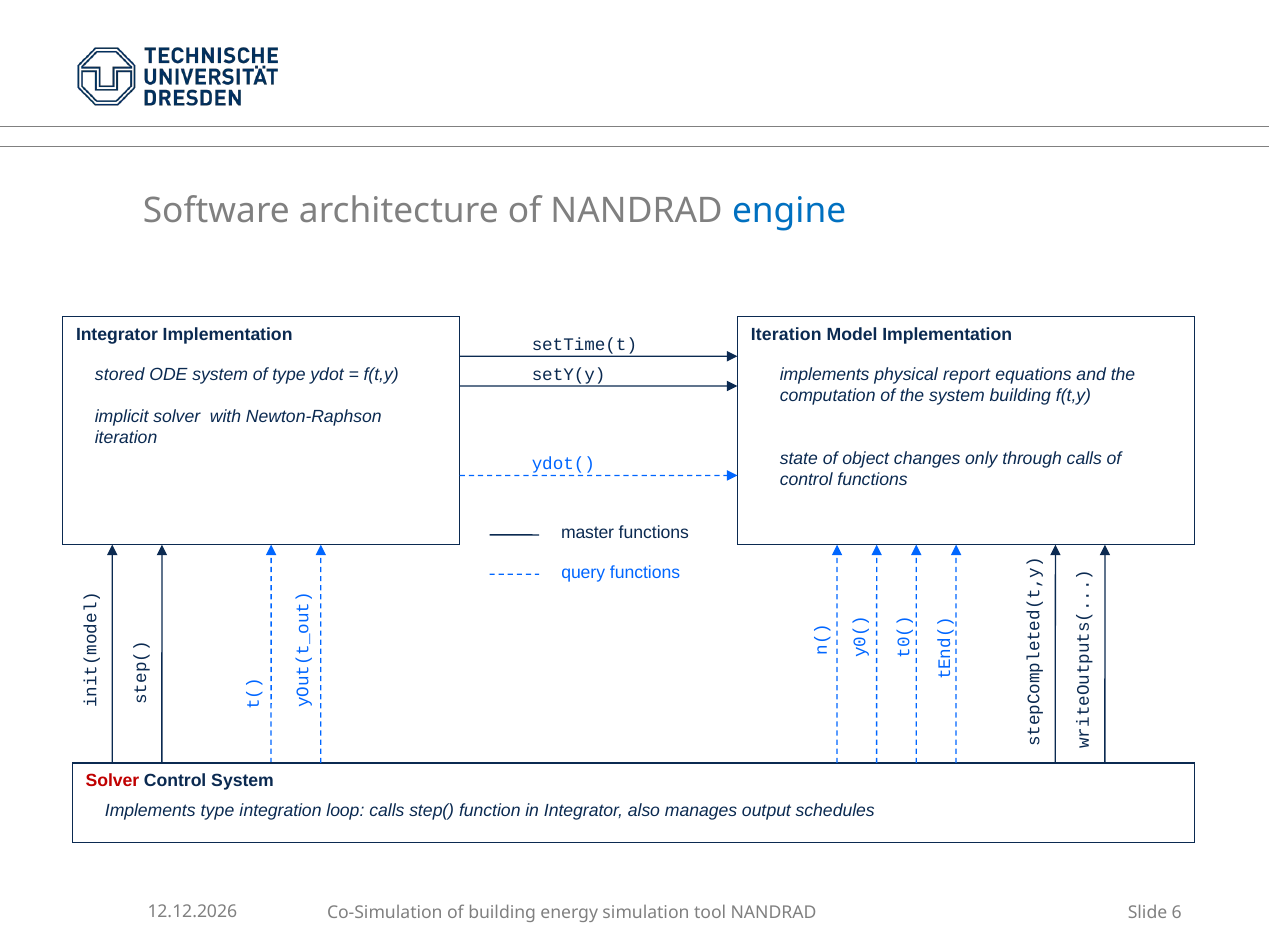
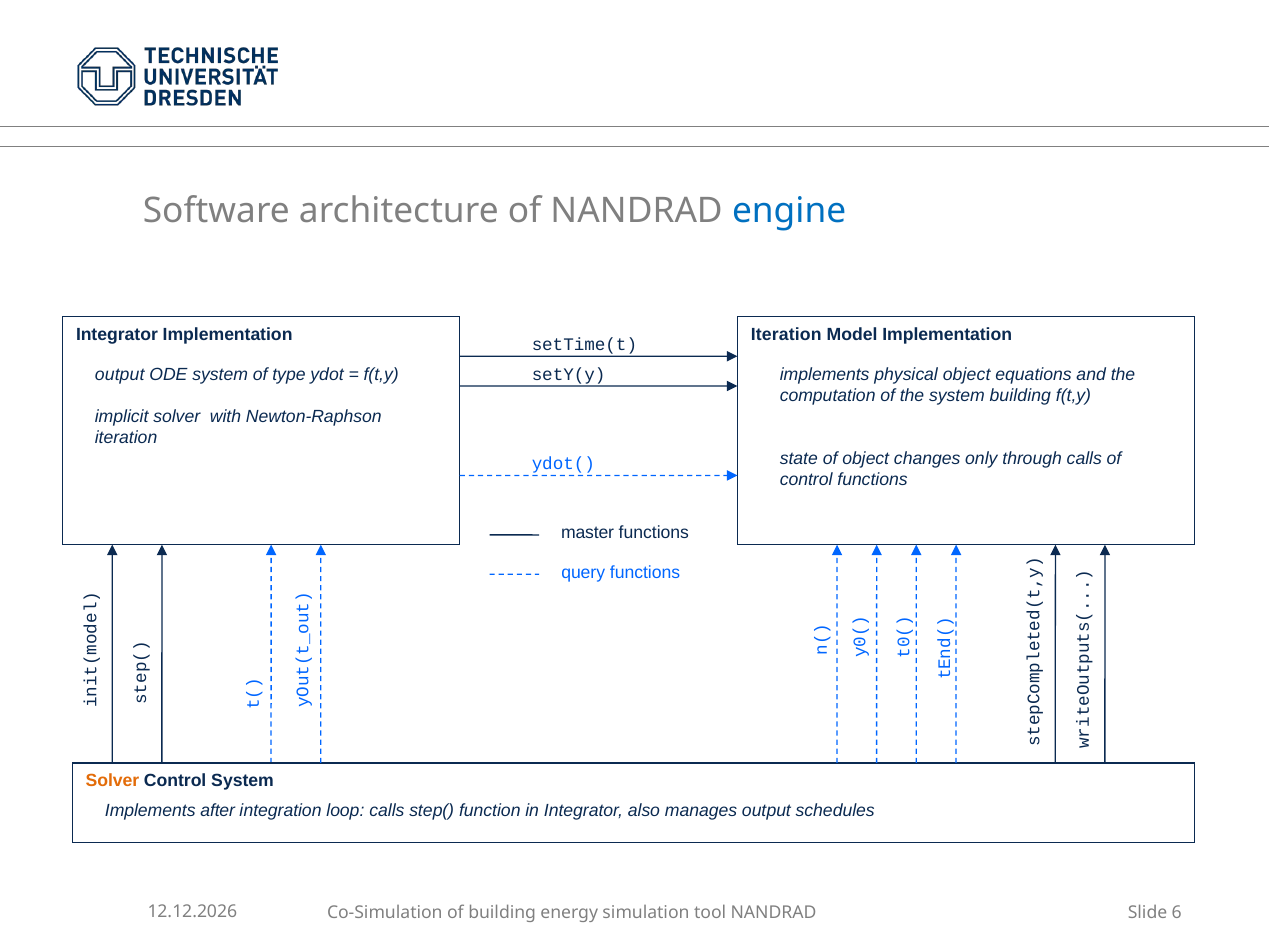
stored: stored -> output (120, 375)
physical report: report -> object (967, 375)
Solver colour: red -> orange (112, 782)
Implements type: type -> after (218, 811)
